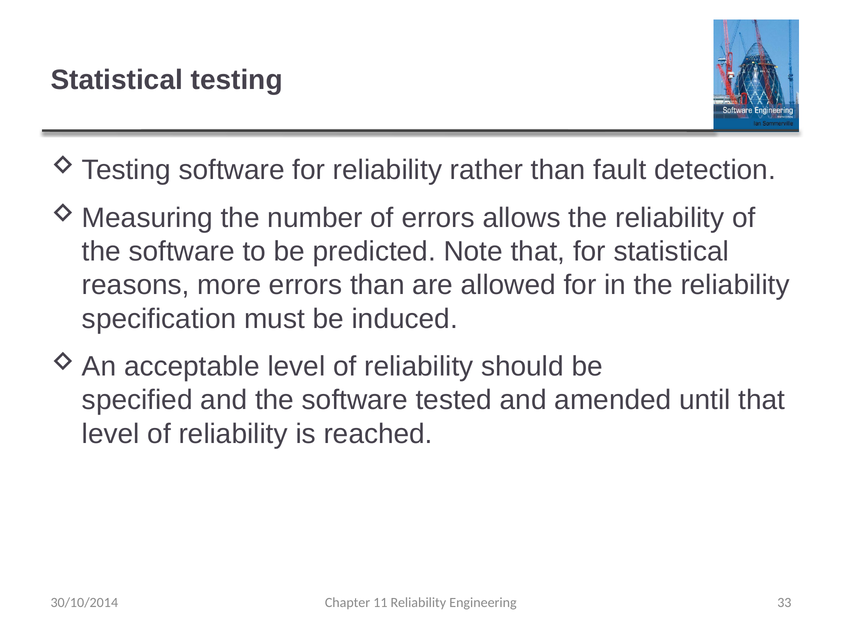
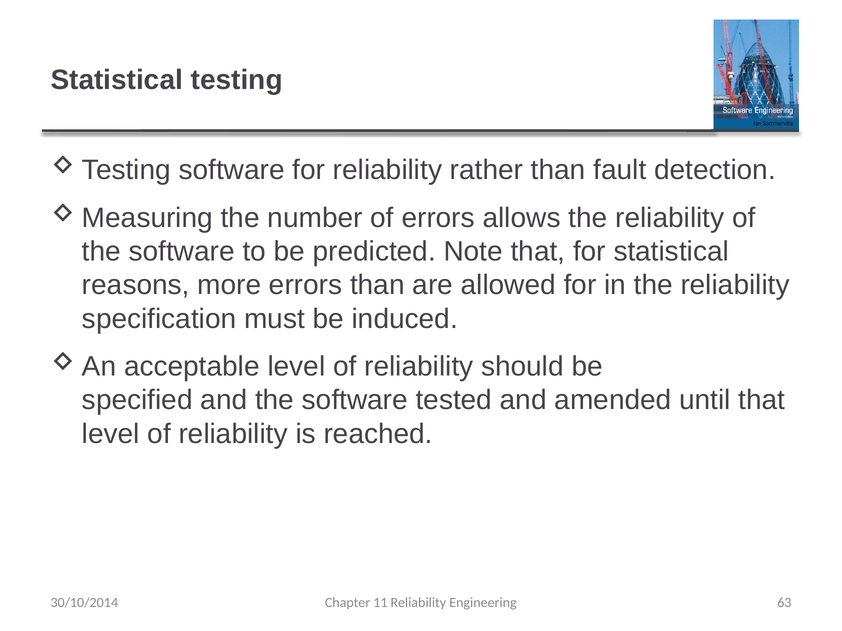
33: 33 -> 63 (784, 603)
